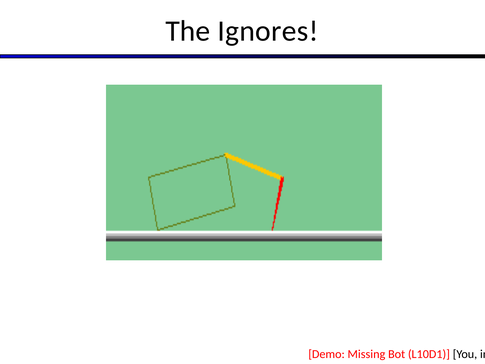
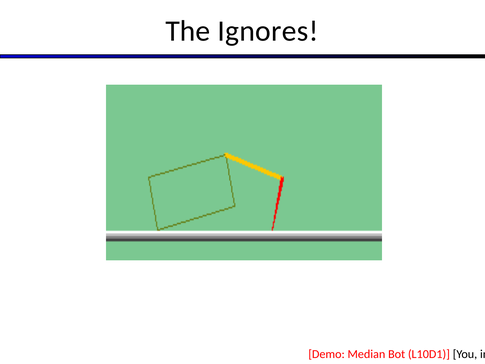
Missing: Missing -> Median (366, 354)
